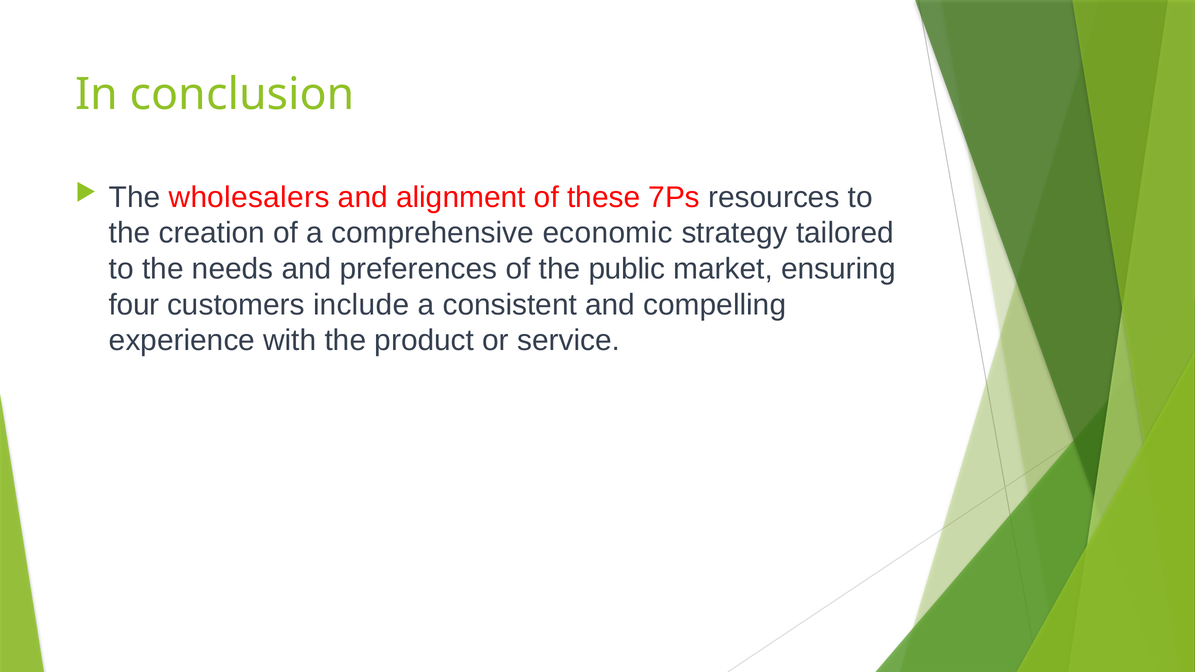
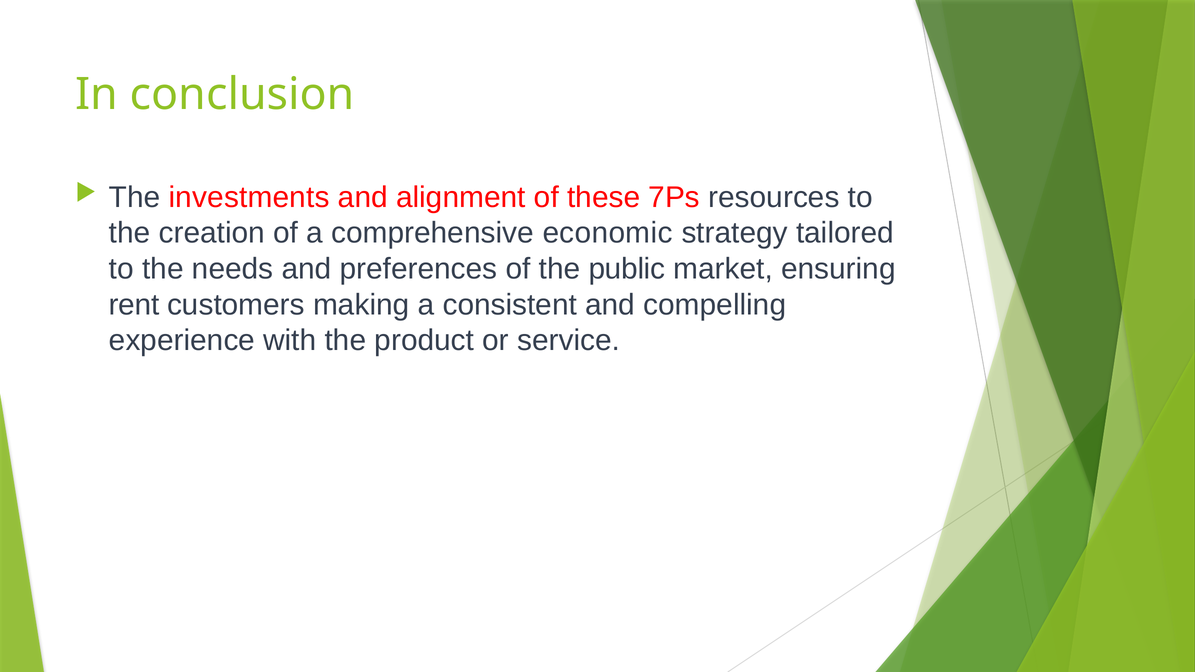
wholesalers: wholesalers -> investments (249, 197)
four: four -> rent (134, 305)
include: include -> making (361, 305)
